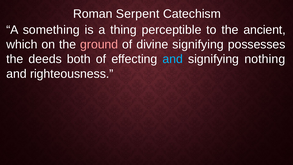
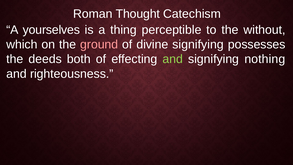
Serpent: Serpent -> Thought (138, 14)
something: something -> yourselves (51, 30)
ancient: ancient -> without (265, 30)
and colour: light blue -> light green (173, 59)
